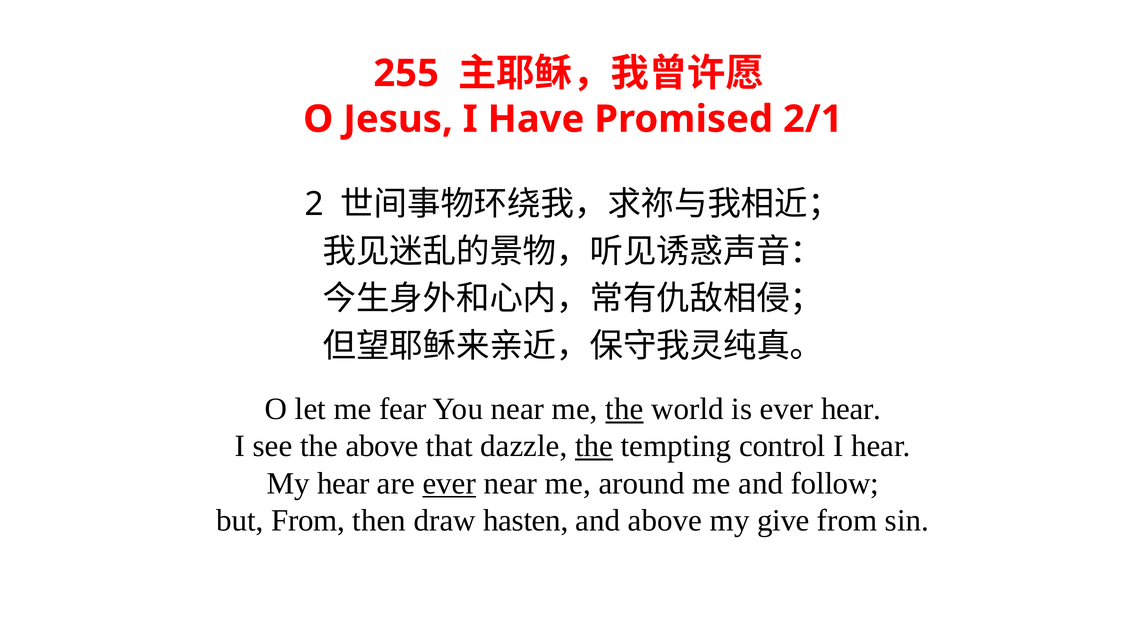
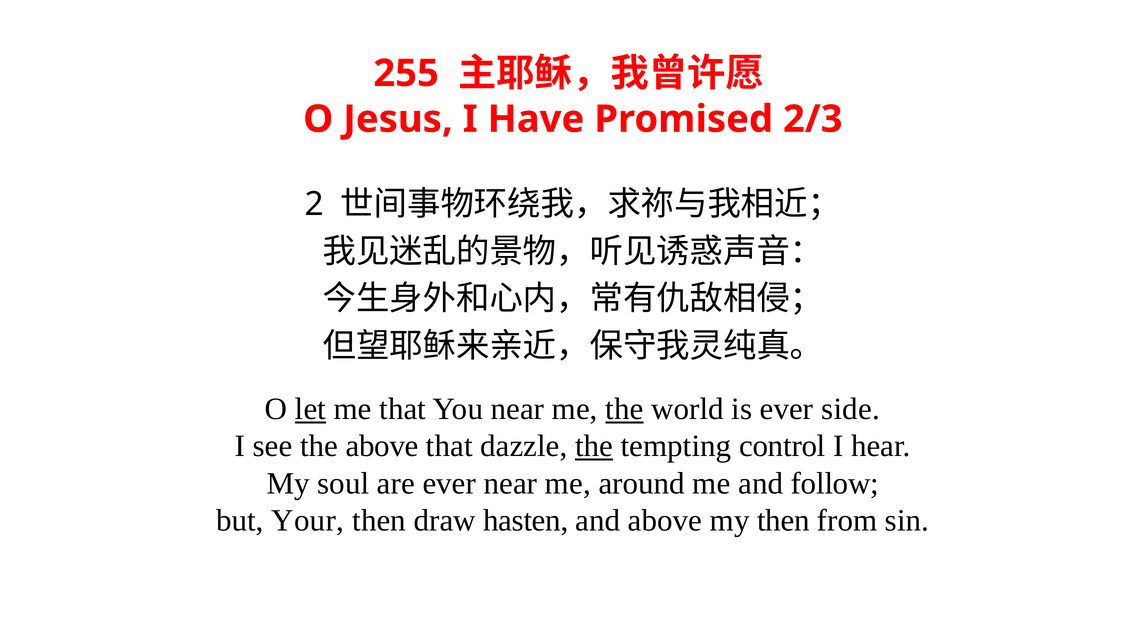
2/1: 2/1 -> 2/3 (813, 119)
let underline: none -> present (310, 409)
me fear: fear -> that (403, 409)
ever hear: hear -> side (851, 409)
My hear: hear -> soul (343, 484)
ever underline: present -> none (449, 484)
but From: From -> Your (308, 521)
my give: give -> then (783, 521)
